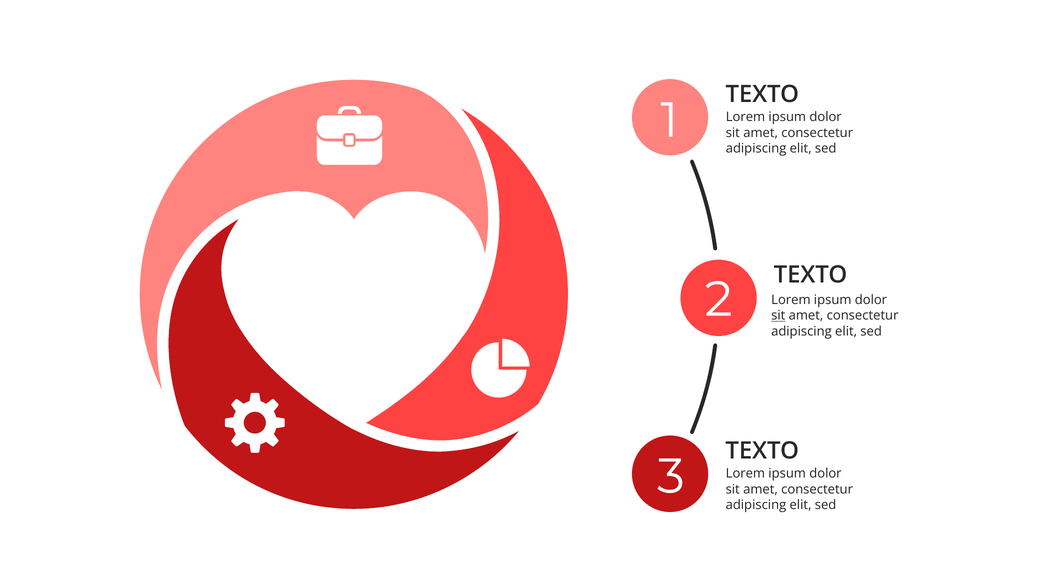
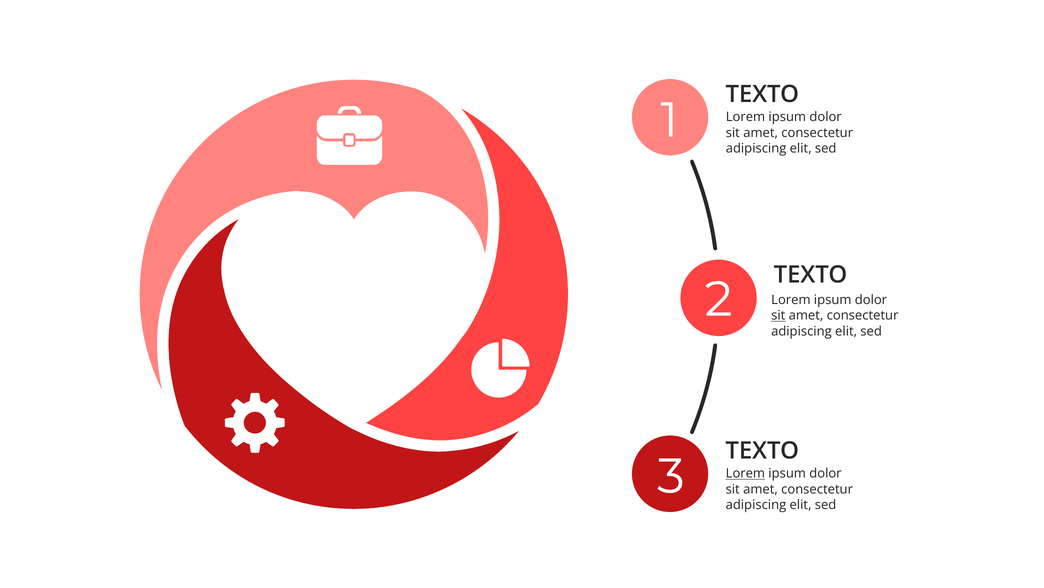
Lorem underline: none -> present (745, 473)
